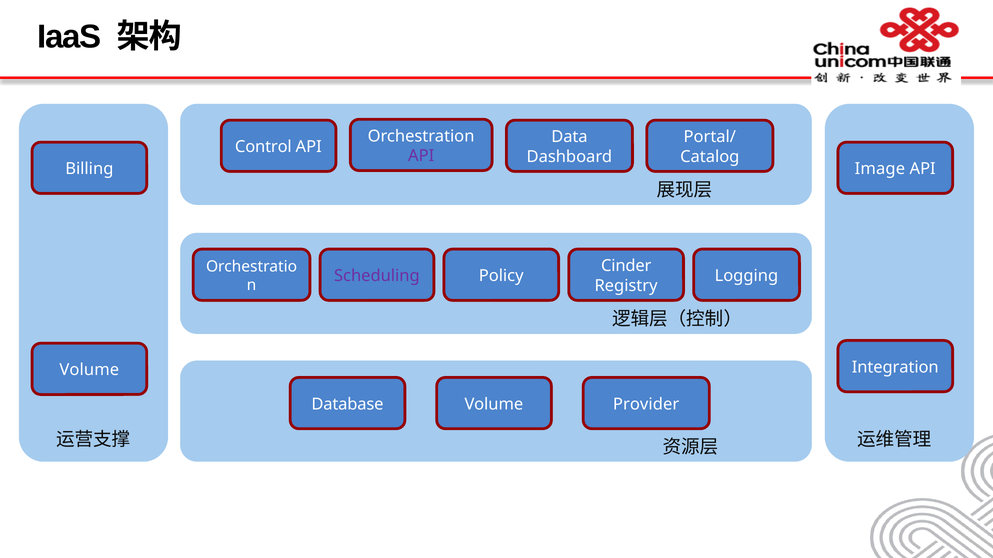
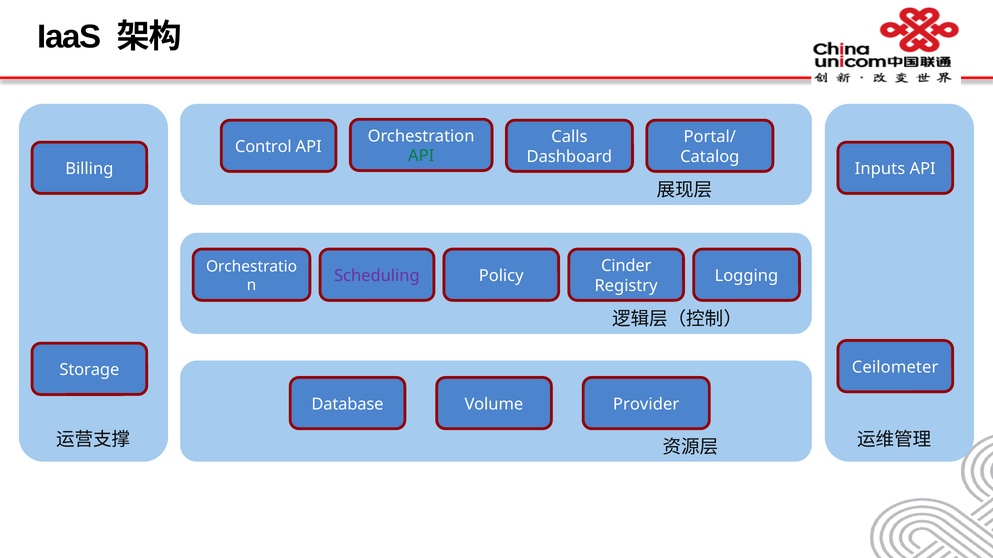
Data: Data -> Calls (569, 137)
API colour: purple -> green (421, 156)
Image: Image -> Inputs (880, 169)
Integration: Integration -> Ceilometer (895, 368)
Volume: Volume -> Storage (89, 370)
